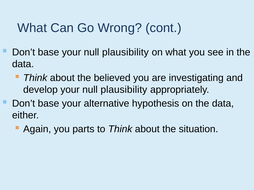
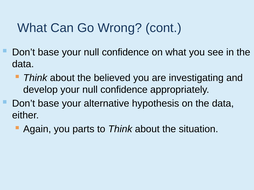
base your null plausibility: plausibility -> confidence (125, 52)
develop your null plausibility: plausibility -> confidence (124, 90)
